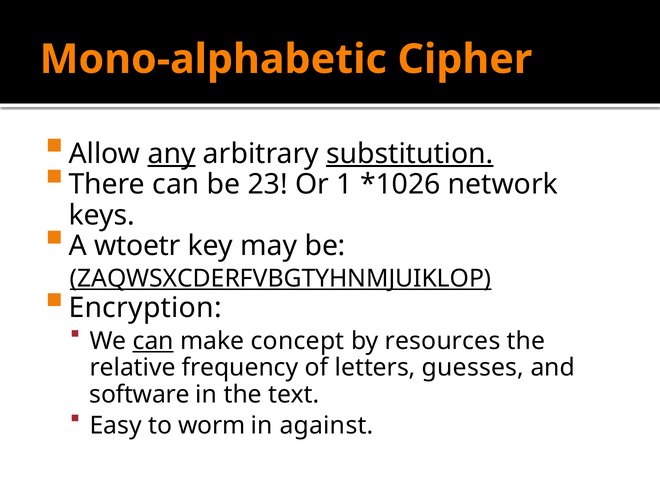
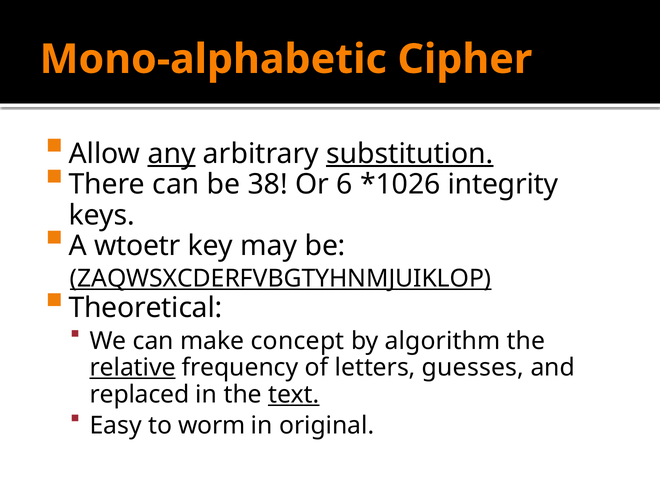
23: 23 -> 38 (268, 184)
1: 1 -> 6 (345, 184)
network: network -> integrity (503, 184)
Encryption: Encryption -> Theoretical (145, 308)
can underline: present -> none (153, 341)
resources: resources -> algorithm (443, 341)
relative underline: none -> present (133, 368)
software: software -> replaced (140, 394)
text underline: none -> present (294, 394)
against: against -> original (327, 426)
